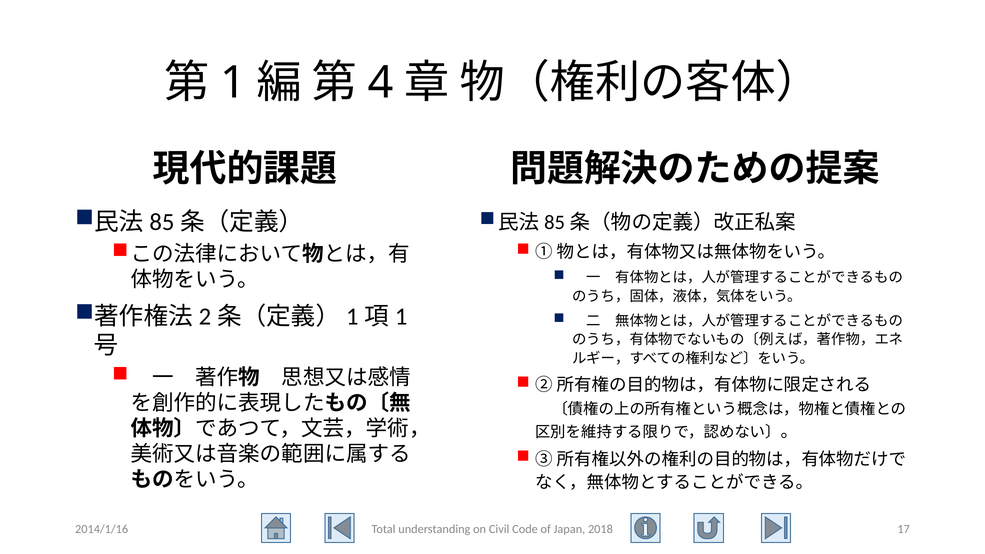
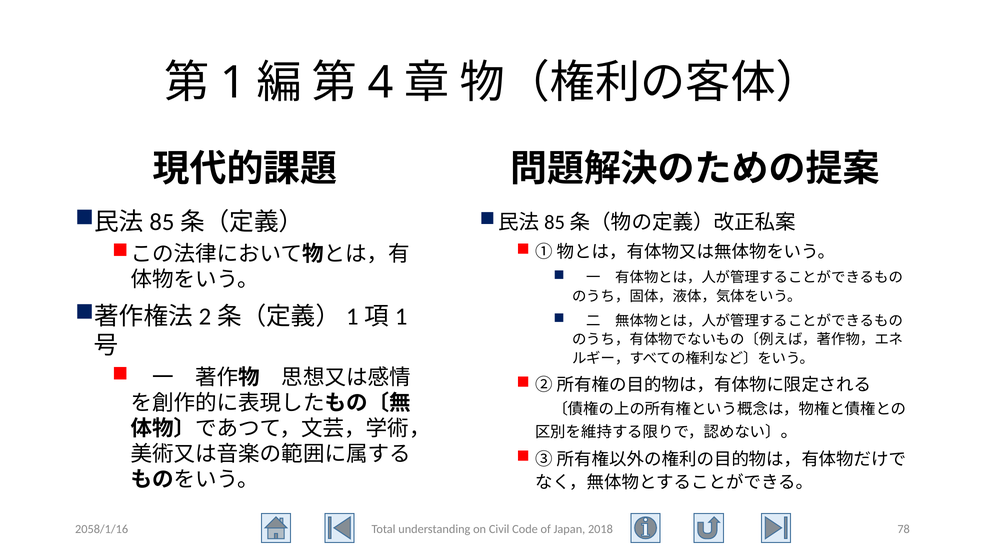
2014/1/16: 2014/1/16 -> 2058/1/16 (102, 529)
17: 17 -> 78 (904, 529)
